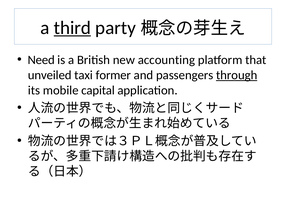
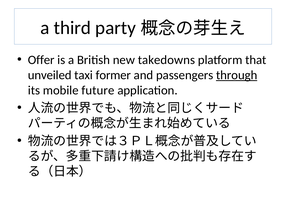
third underline: present -> none (72, 28)
Need: Need -> Offer (41, 60)
accounting: accounting -> takedowns (166, 60)
capital: capital -> future (98, 91)
